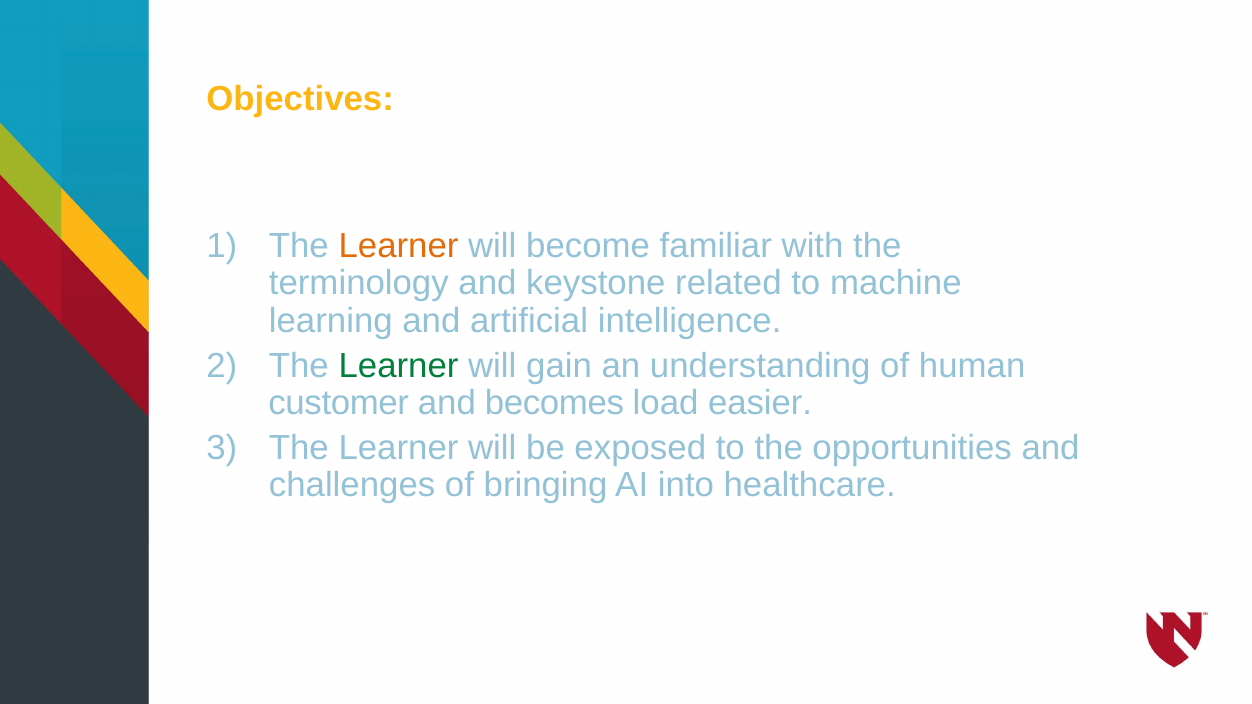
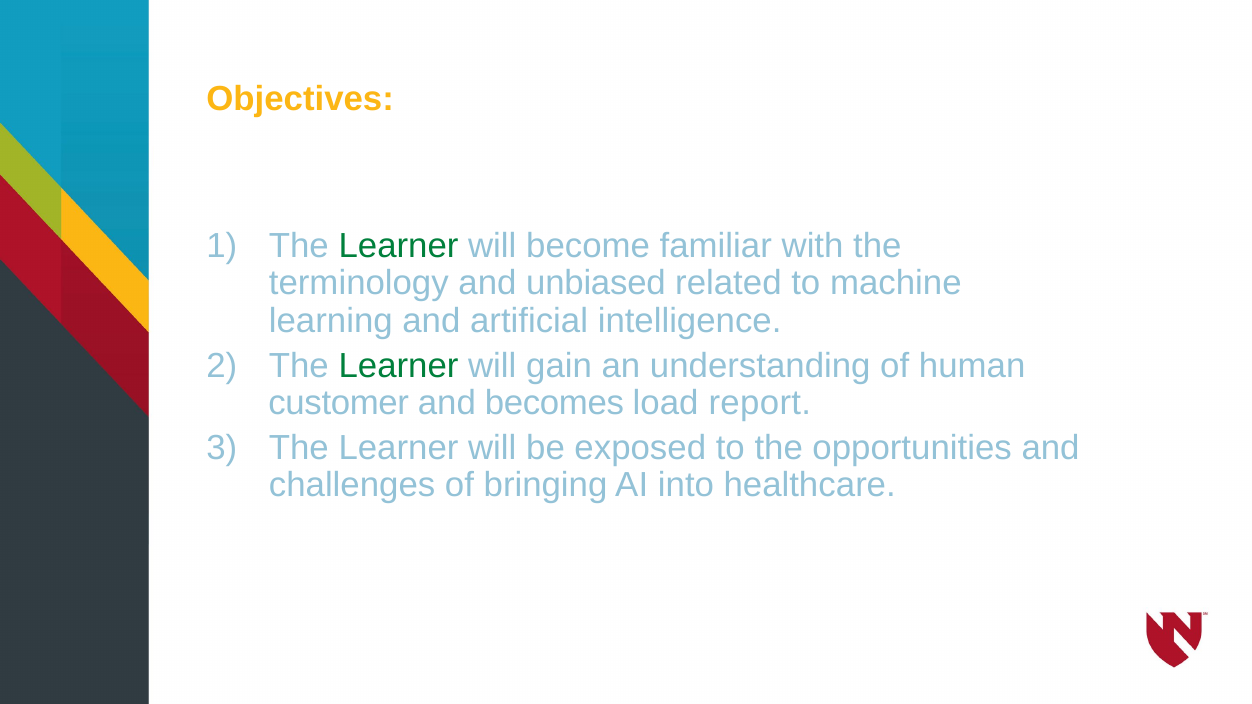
Learner colour: orange -> green (399, 246)
keystone: keystone -> unbiased (596, 284)
easier: easier -> report (760, 403)
